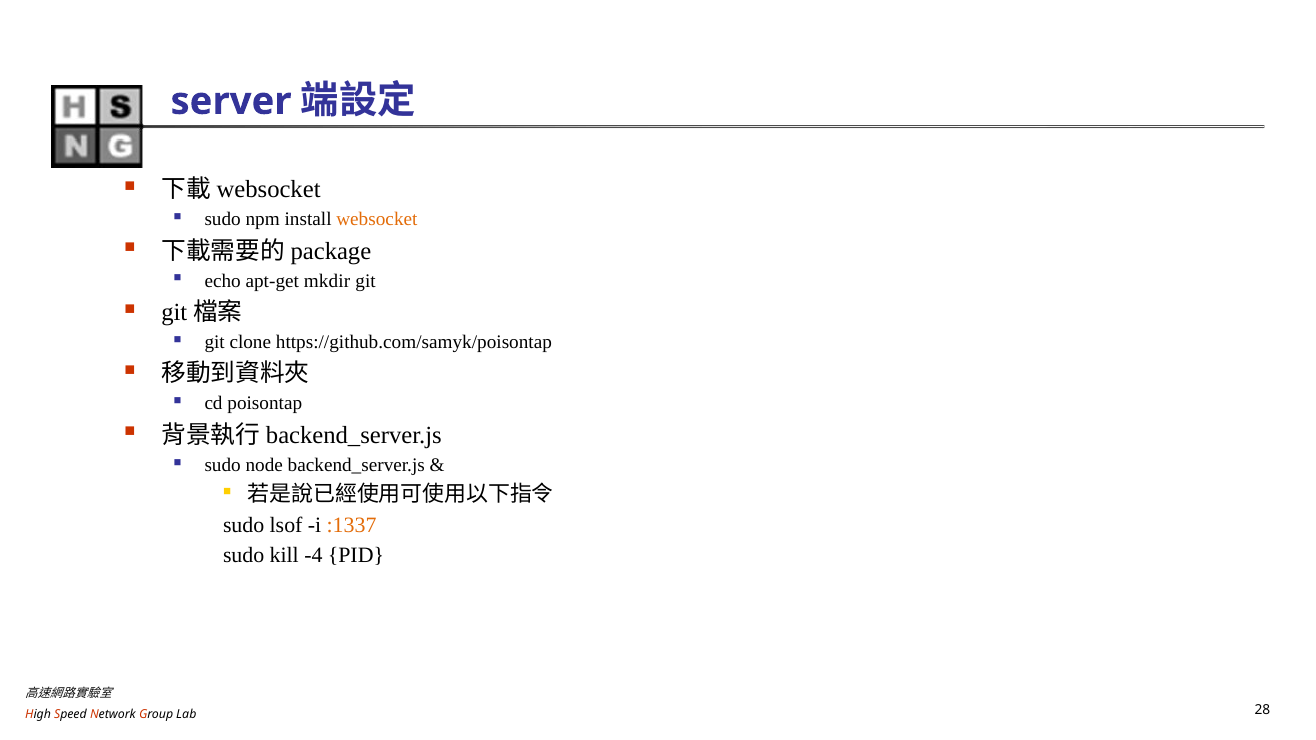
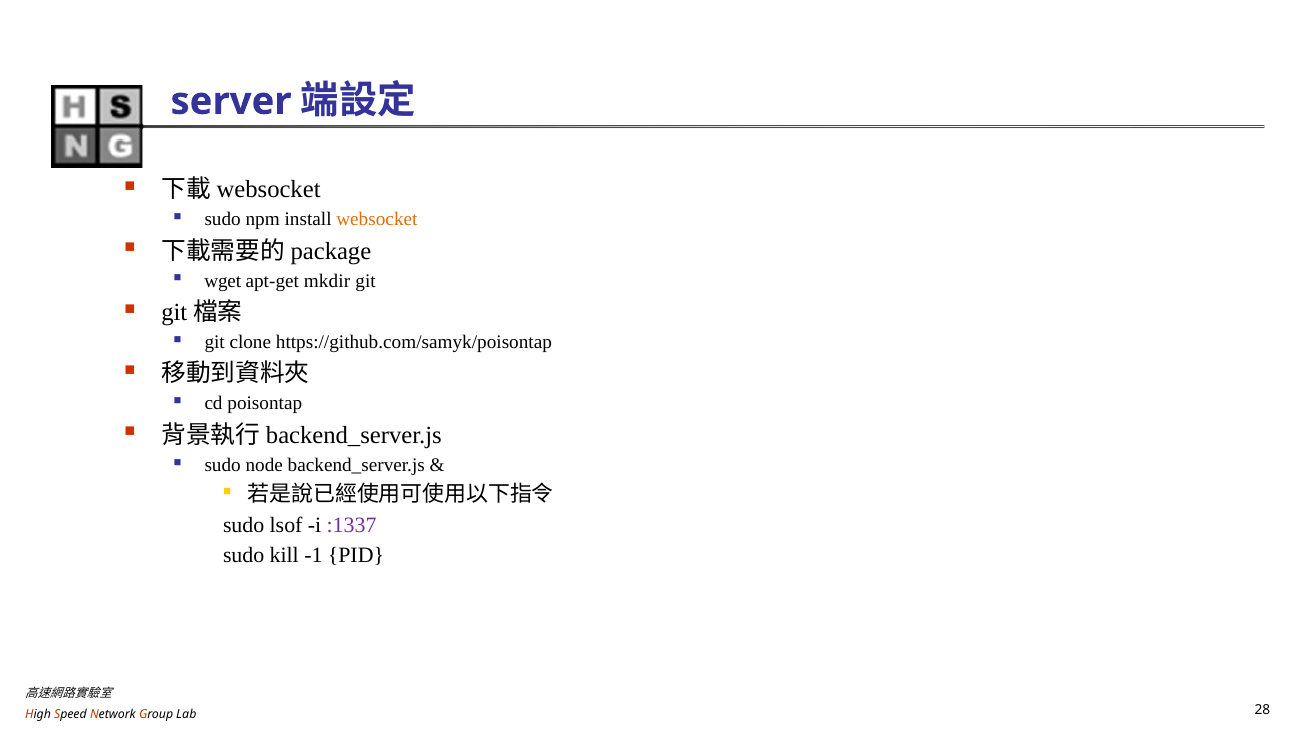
echo: echo -> wget (223, 281)
:1337 colour: orange -> purple (352, 525)
-4: -4 -> -1 (313, 556)
